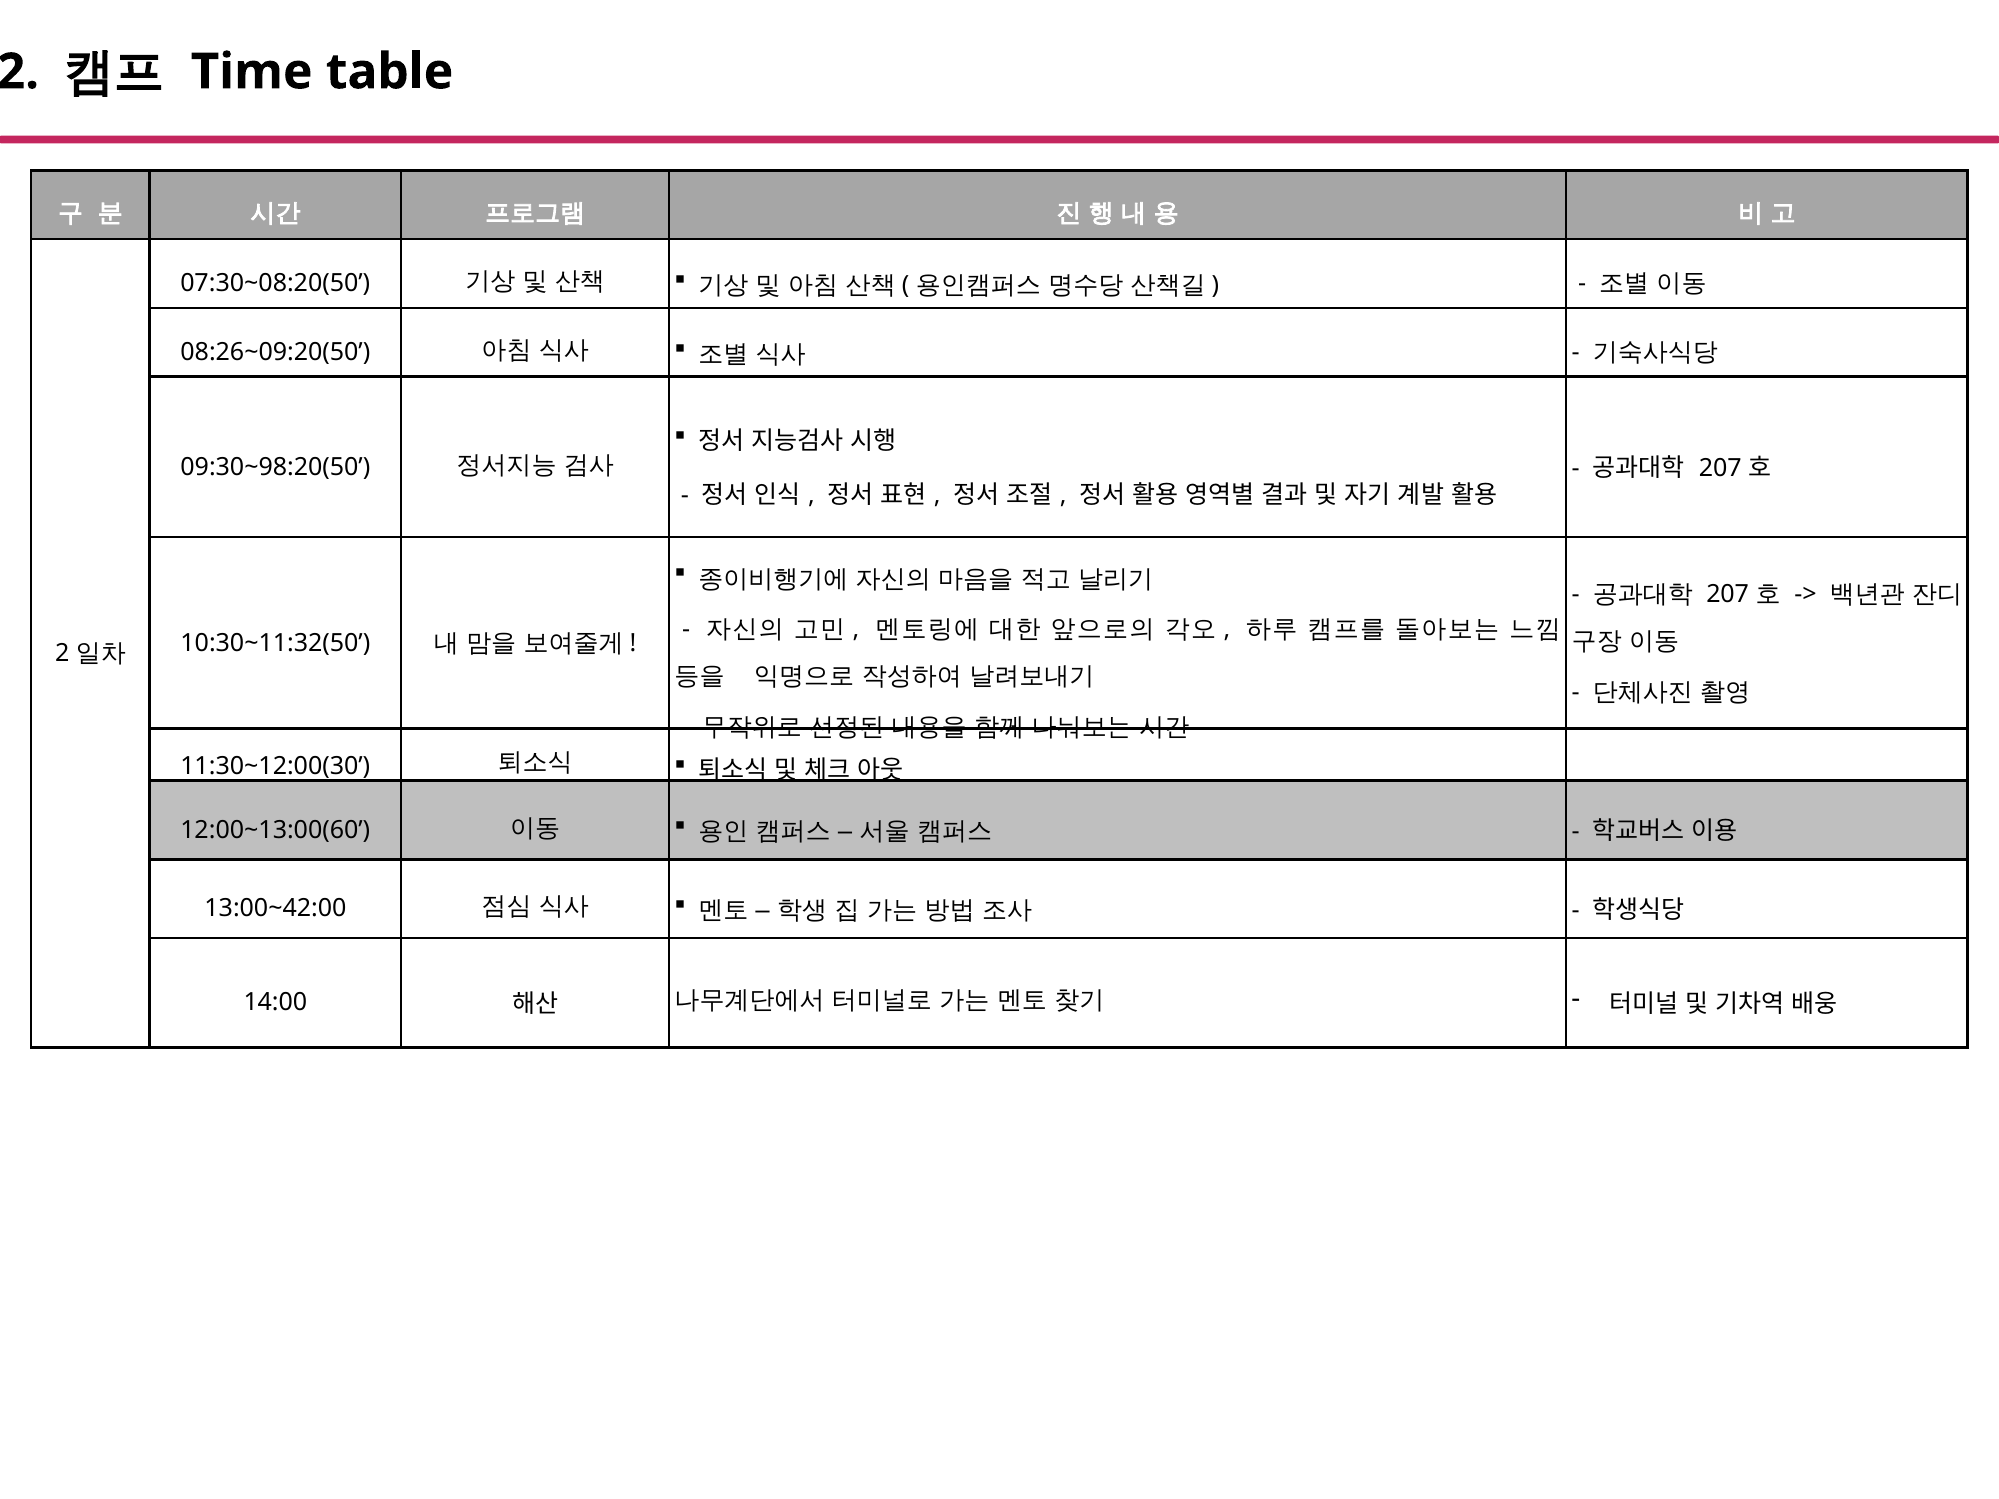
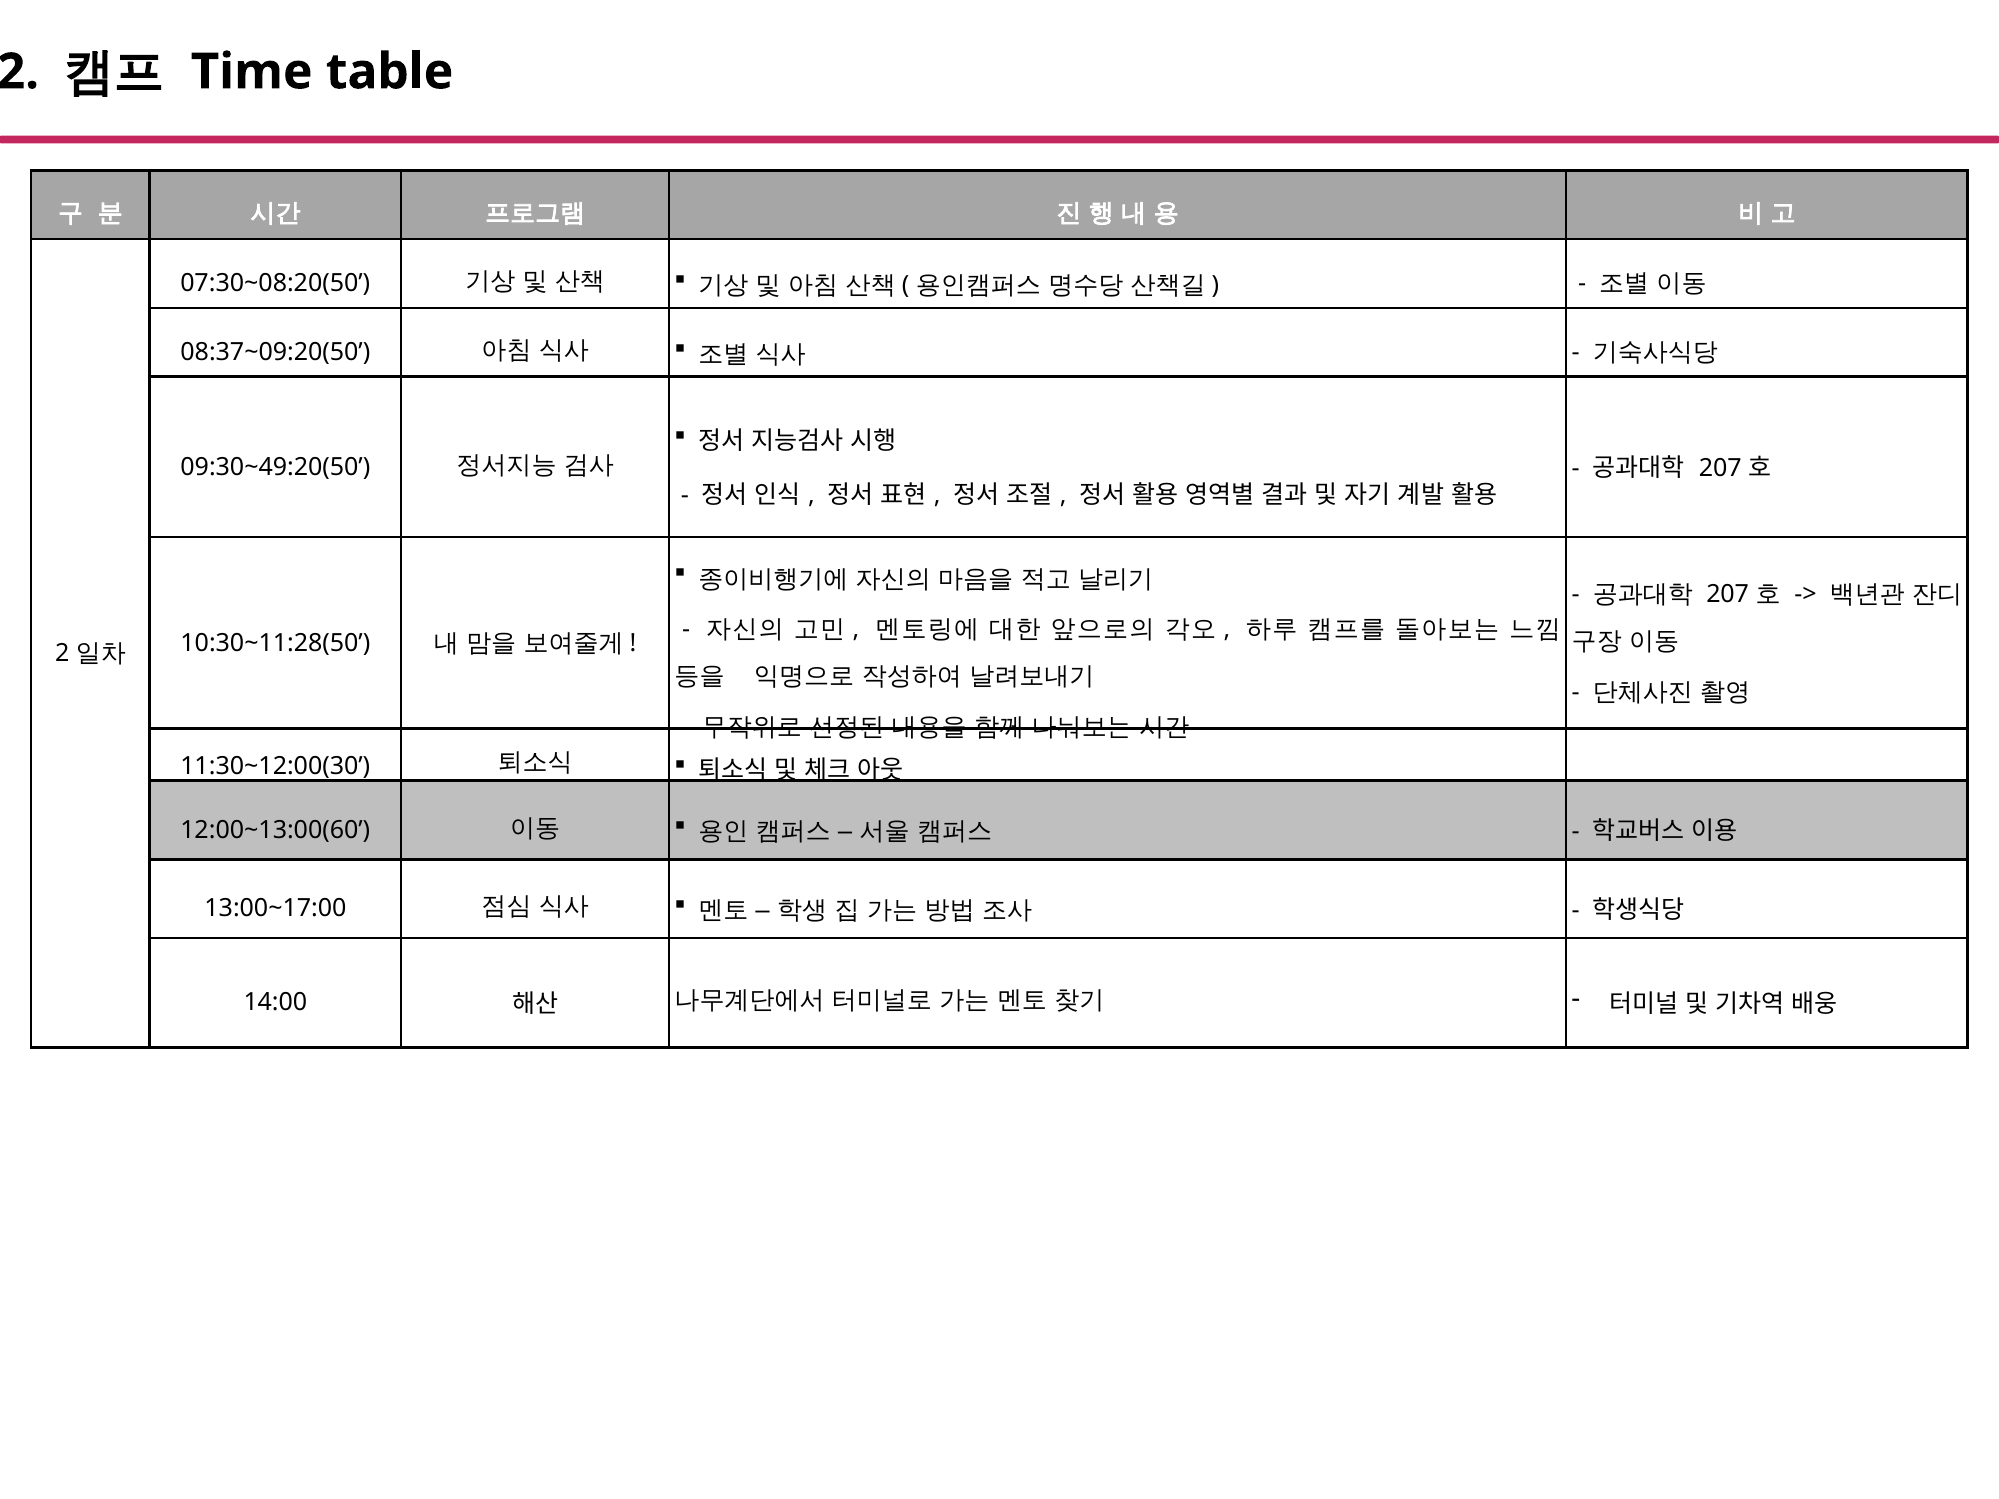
08:26~09:20(50: 08:26~09:20(50 -> 08:37~09:20(50 (275, 352)
09:30~98:20(50: 09:30~98:20(50 -> 09:30~49:20(50 (275, 467)
10:30~11:32(50: 10:30~11:32(50 -> 10:30~11:28(50 (275, 643)
13:00~42:00: 13:00~42:00 -> 13:00~17:00 (275, 909)
